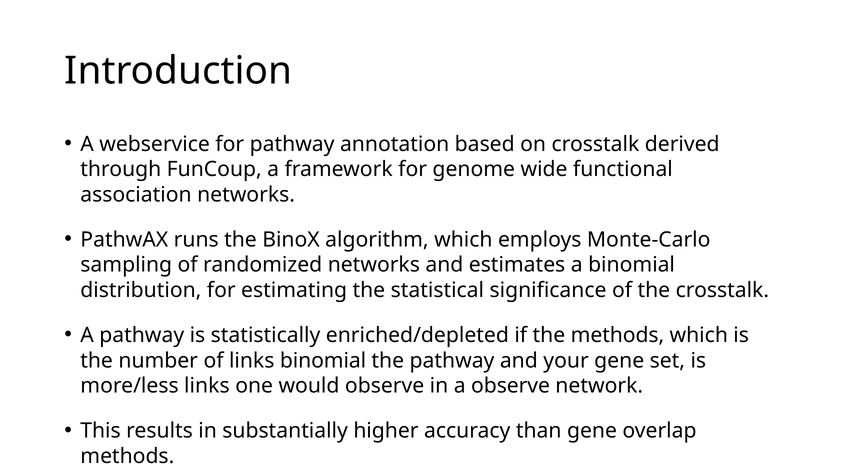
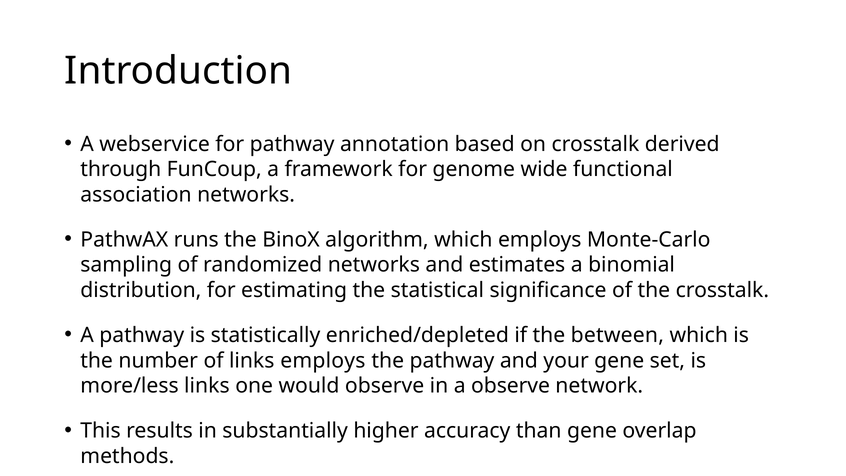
the methods: methods -> between (617, 335)
links binomial: binomial -> employs (323, 360)
